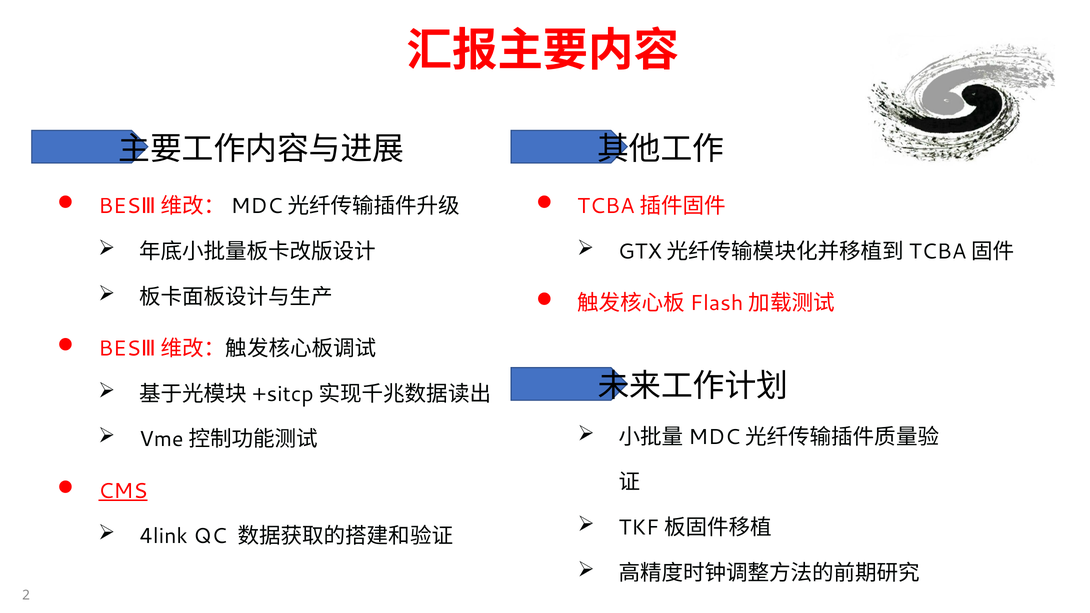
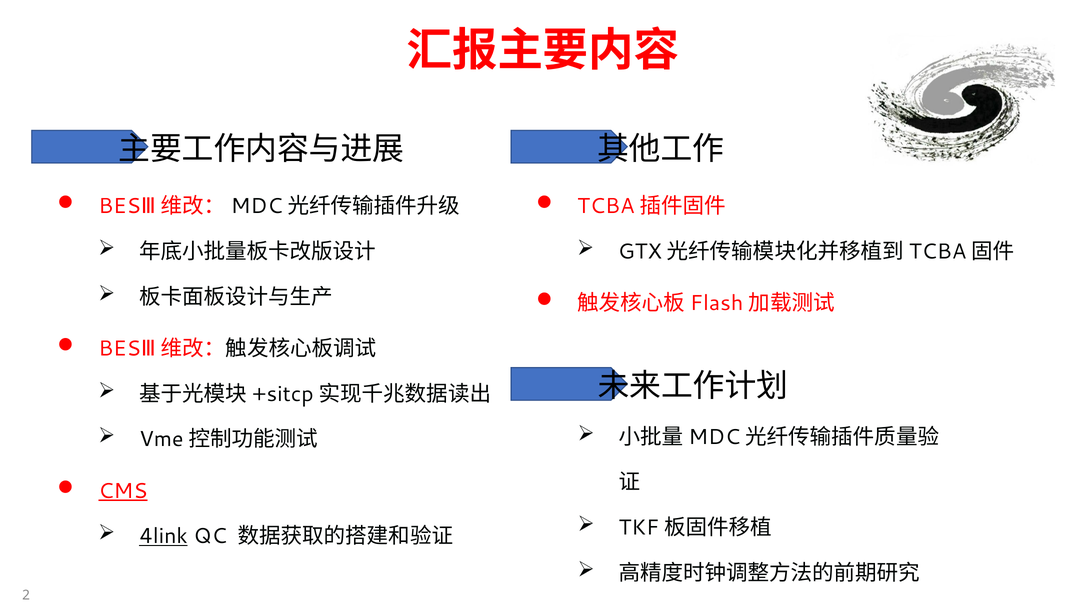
4link underline: none -> present (163, 536)
